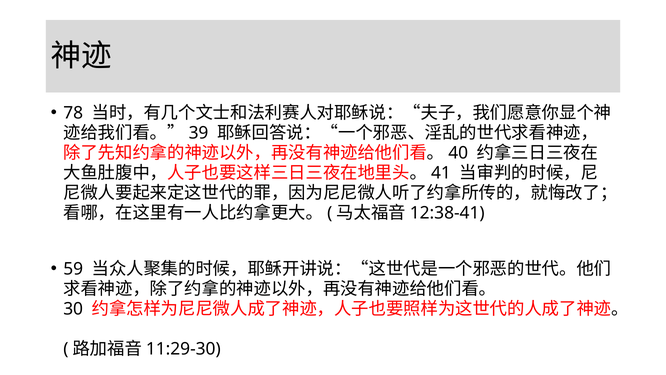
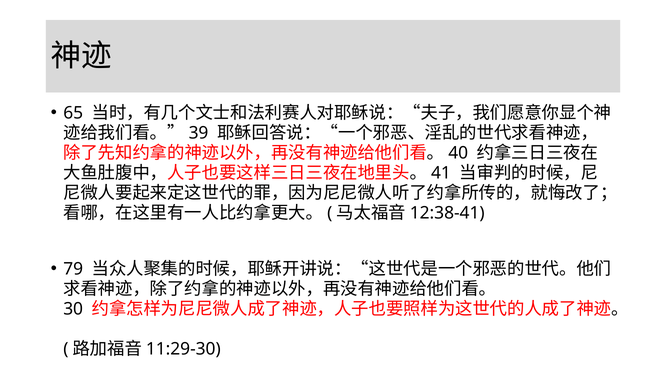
78: 78 -> 65 (73, 113)
59: 59 -> 79 (73, 269)
